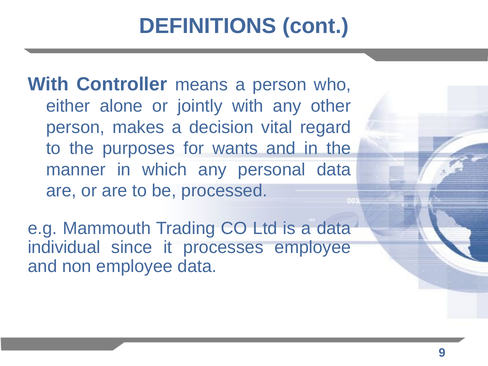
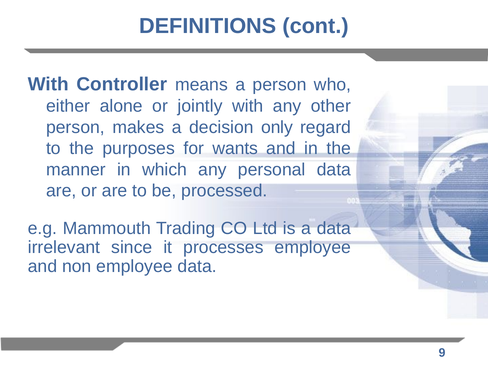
vital: vital -> only (277, 127)
individual: individual -> irrelevant (64, 247)
